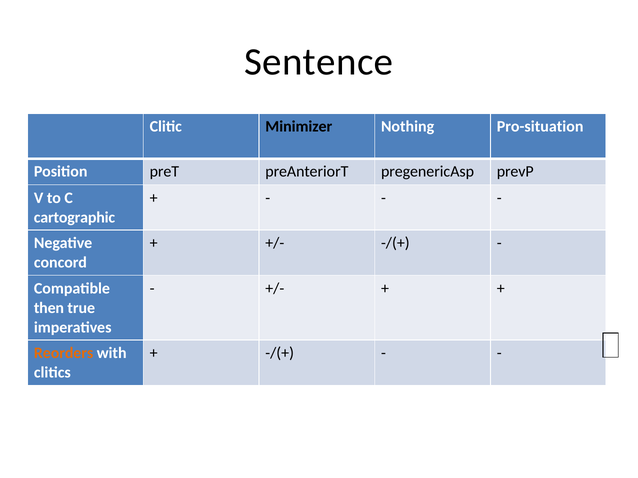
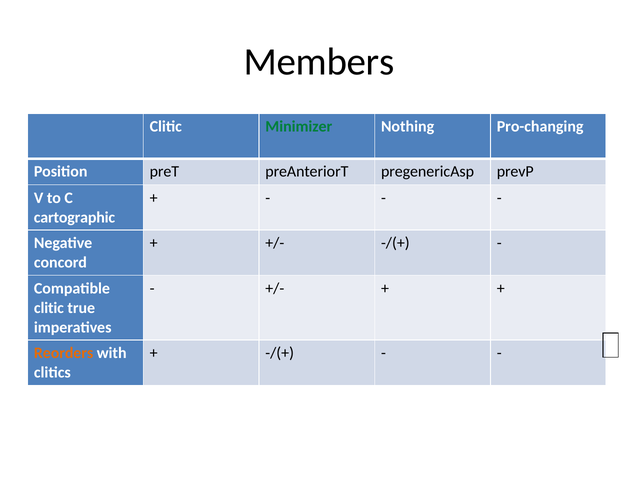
Sentence: Sentence -> Members (319, 62)
Minimizer colour: black -> green (299, 127)
Pro-situation: Pro-situation -> Pro-changing (540, 127)
then: then -> clitic (49, 308)
